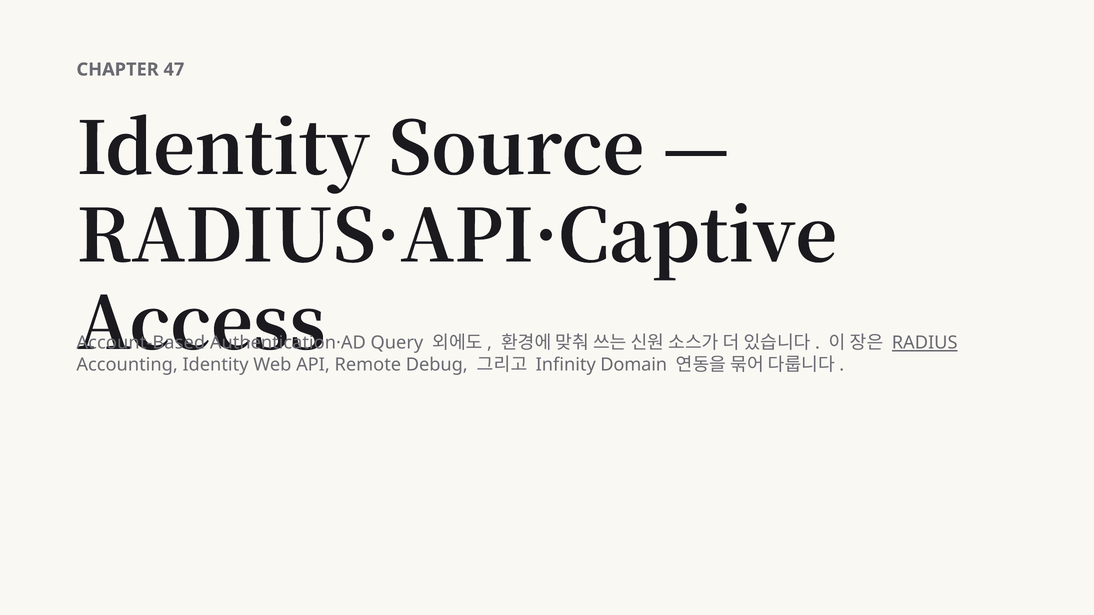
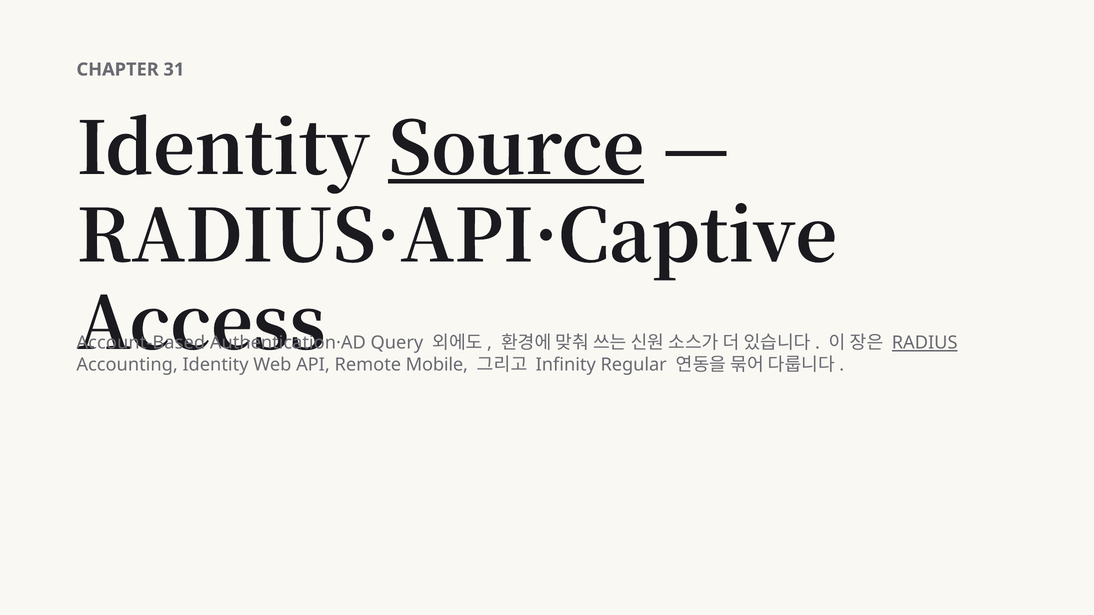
47: 47 -> 31 (174, 70)
Source underline: none -> present (516, 150)
Debug: Debug -> Mobile (437, 365)
Domain: Domain -> Regular (634, 365)
